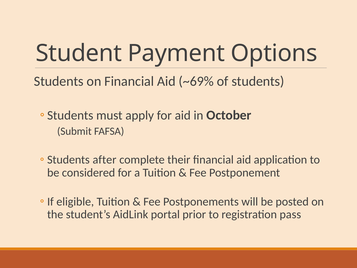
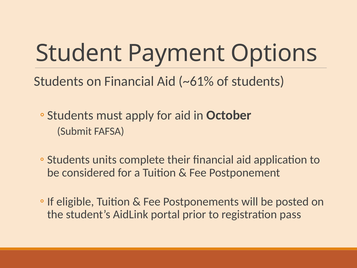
~69%: ~69% -> ~61% (196, 81)
after: after -> units (105, 160)
